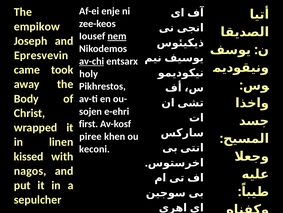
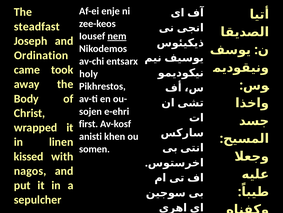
empikow: empikow -> steadfast (37, 26)
Epresvevin: Epresvevin -> Ordination (41, 55)
av-chi underline: present -> none (92, 61)
piree: piree -> anisti (91, 136)
keconi: keconi -> somen (94, 149)
